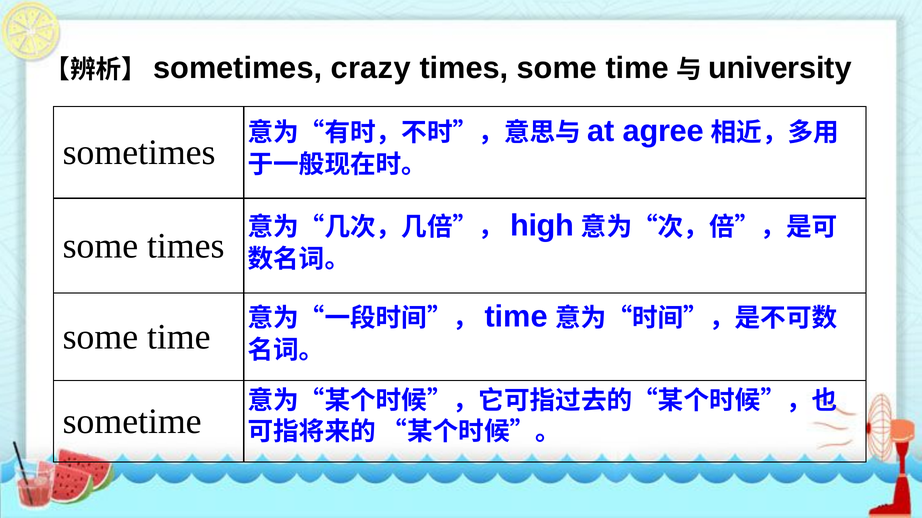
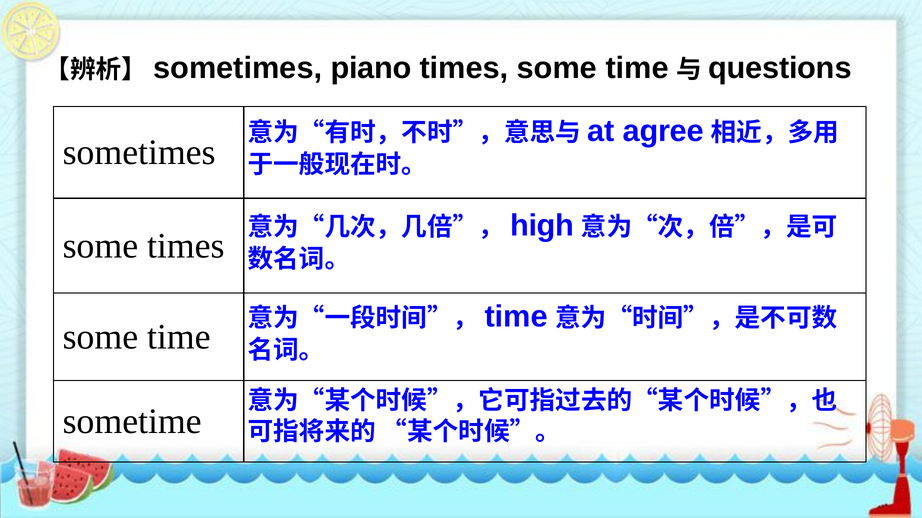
crazy: crazy -> piano (371, 68)
university: university -> questions (780, 68)
